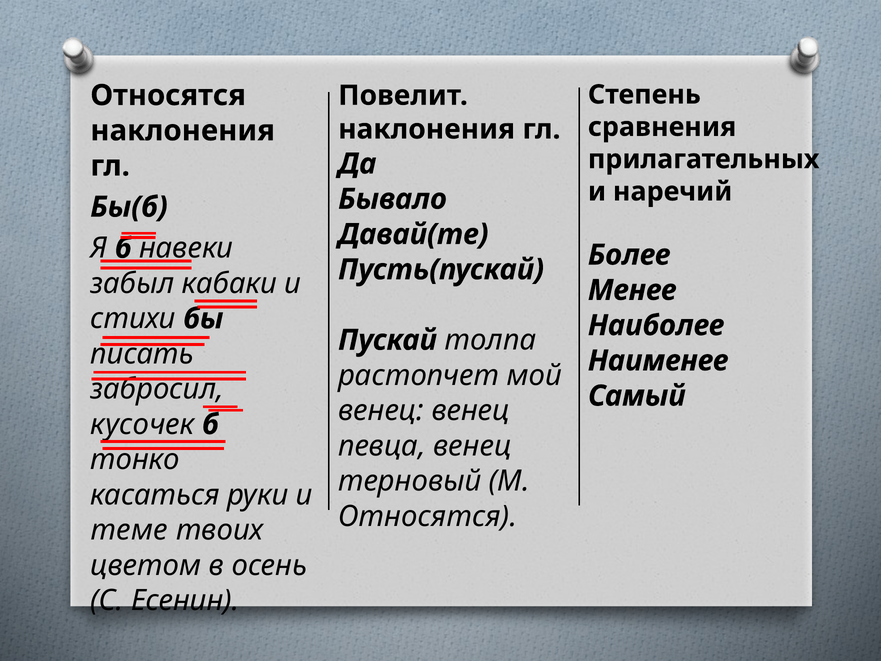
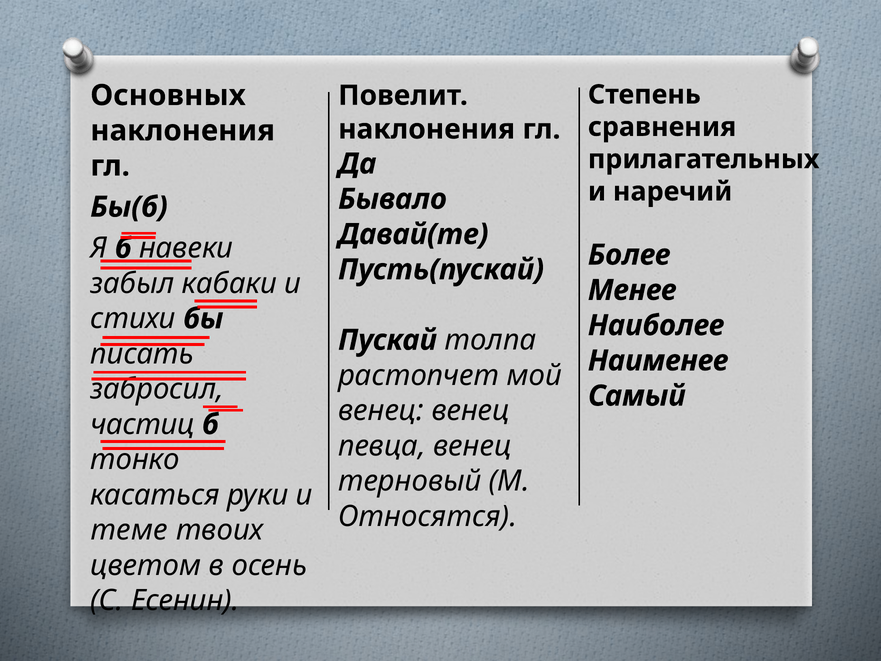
Относятся: Относятся -> Основных (168, 95)
кусочек: кусочек -> частиц (143, 424)
